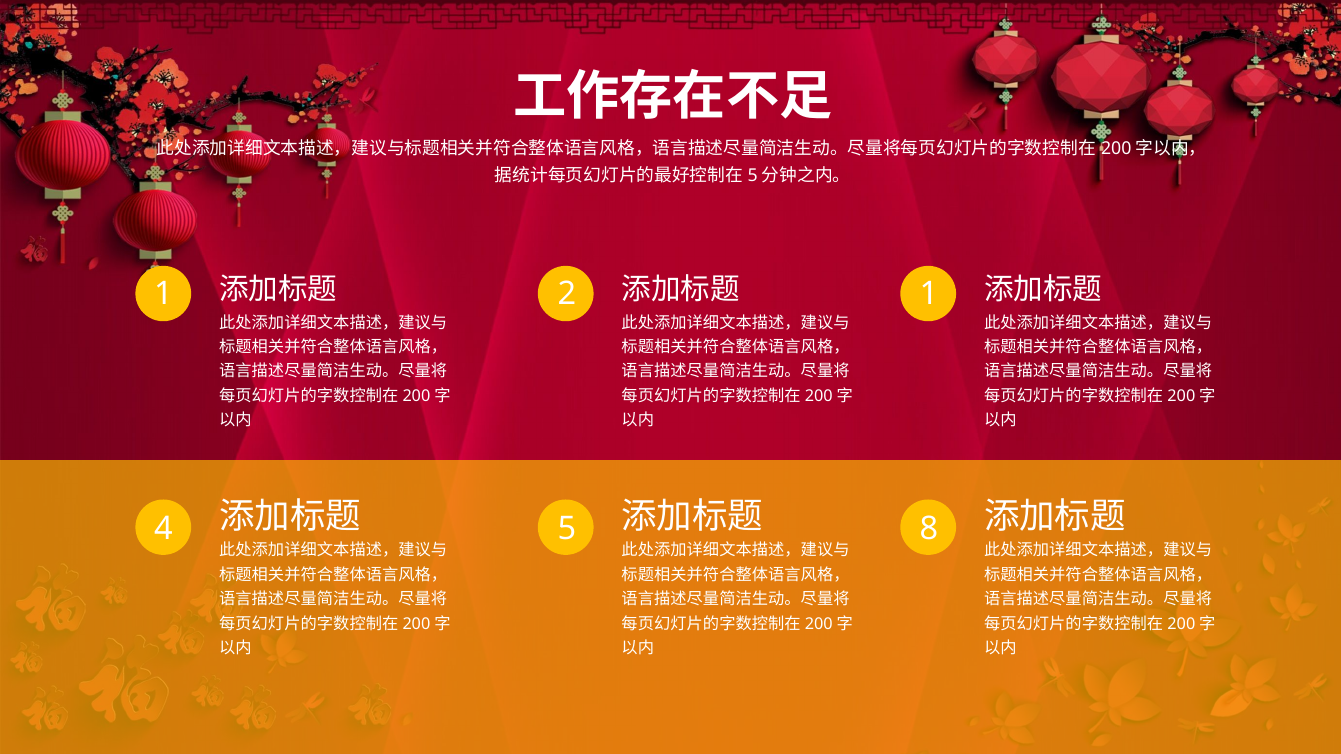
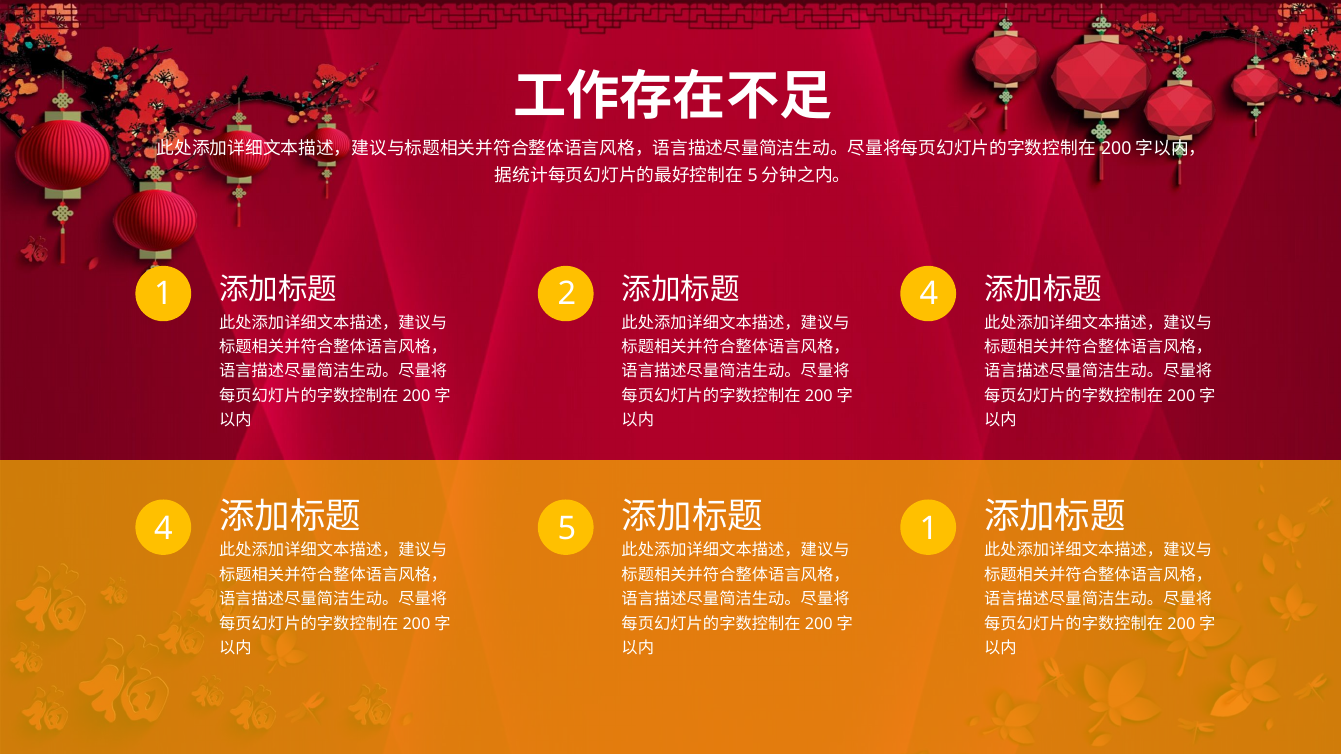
2 1: 1 -> 4 (929, 294)
5 8: 8 -> 1 (929, 529)
